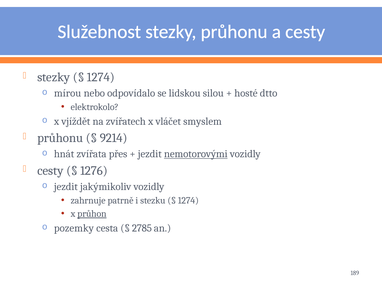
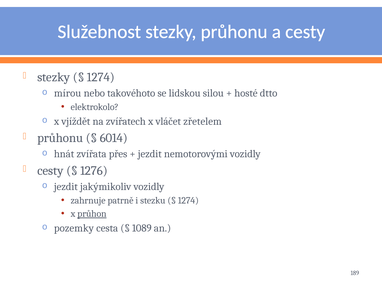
odpovídalo: odpovídalo -> takovéhoto (131, 93)
smyslem: smyslem -> zřetelem (202, 122)
9214: 9214 -> 6014 (114, 138)
nemotorovými underline: present -> none (196, 154)
2785: 2785 -> 1089 (142, 228)
